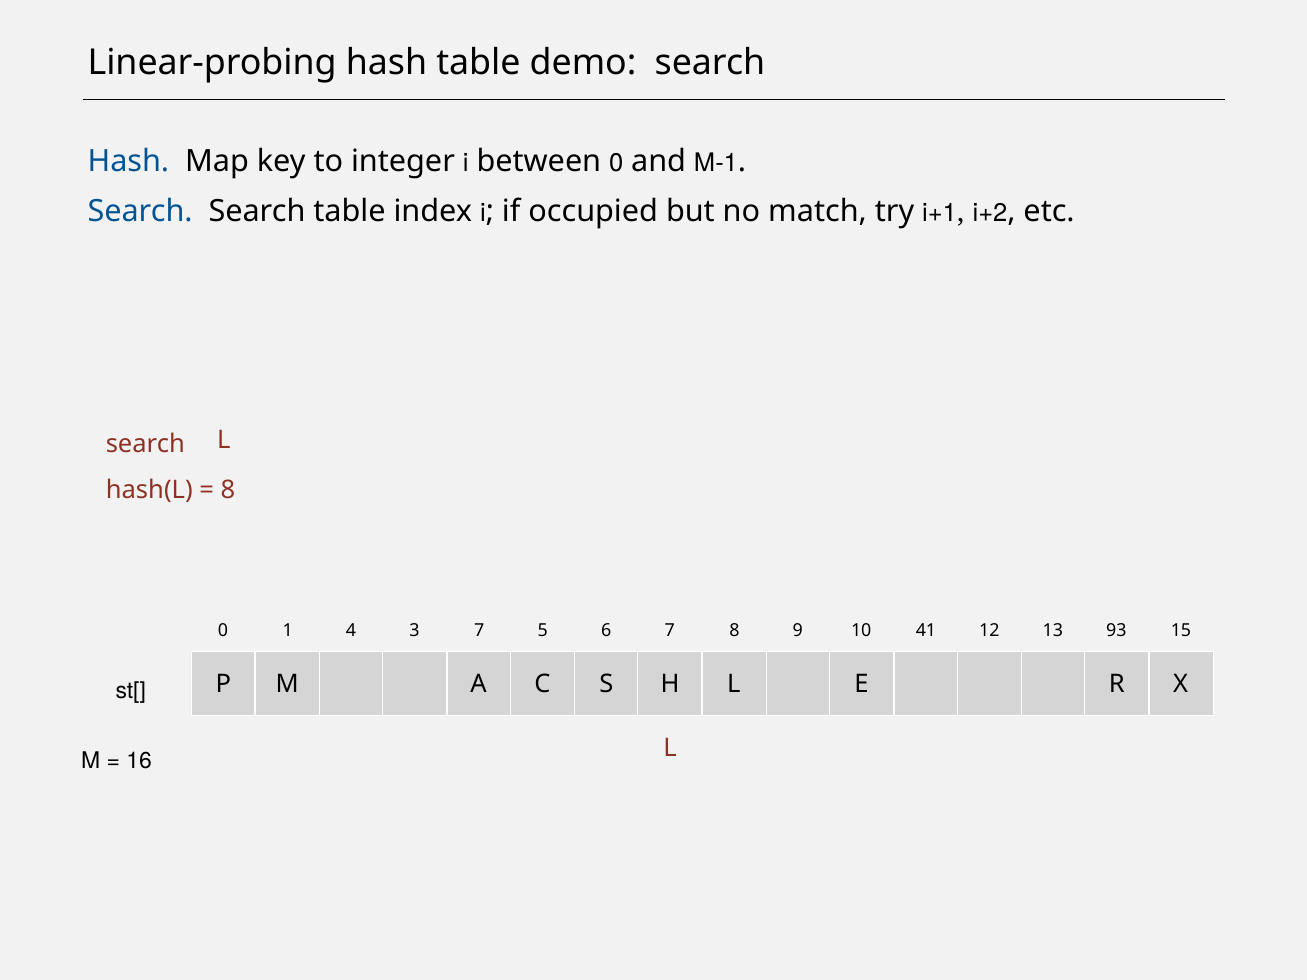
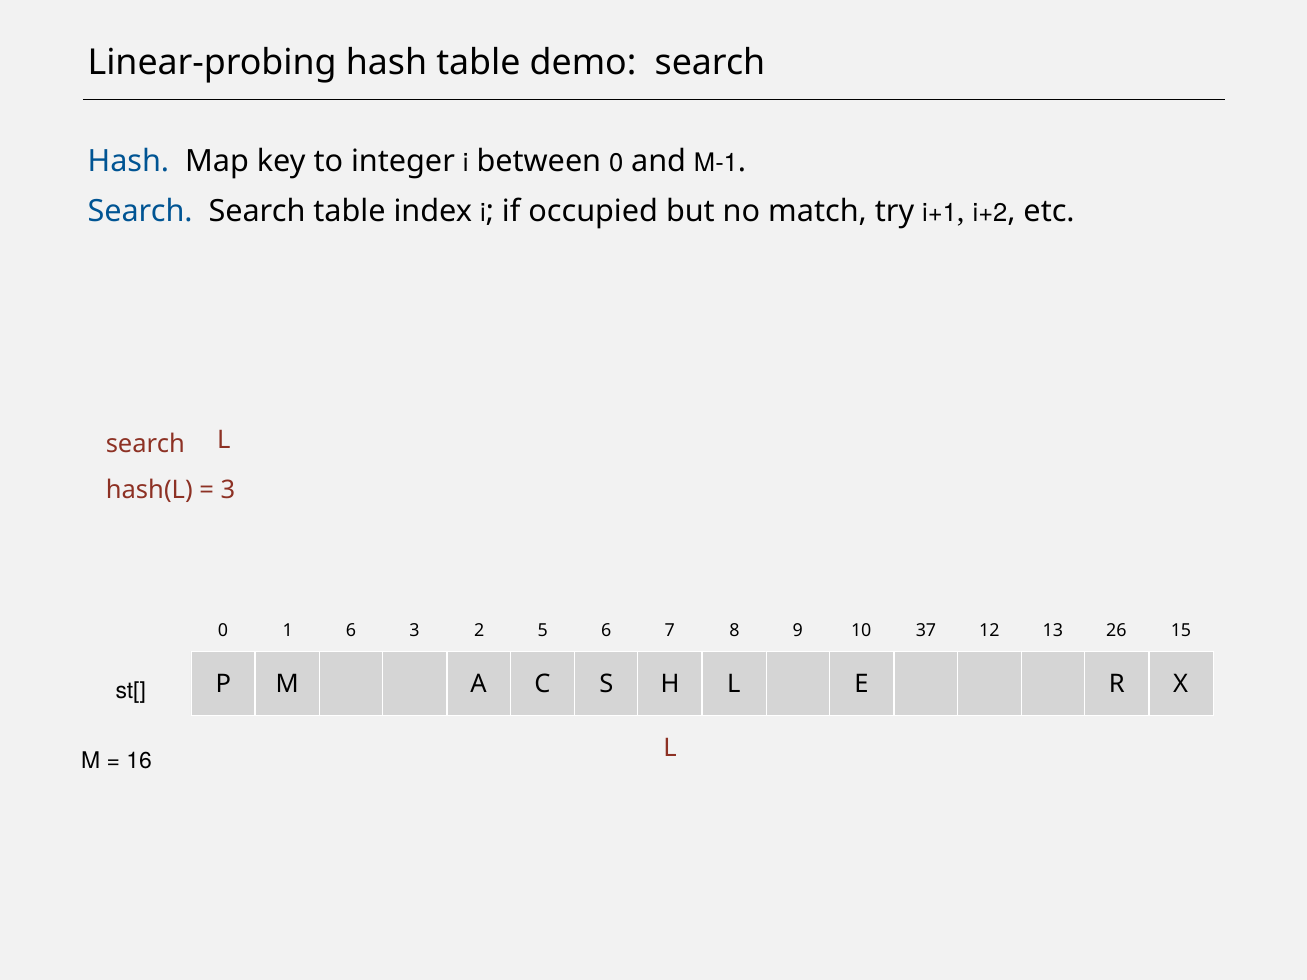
8: 8 -> 3 (228, 491)
1 4: 4 -> 6 (351, 631)
3 7: 7 -> 2 (479, 631)
41: 41 -> 37 (926, 631)
93: 93 -> 26 (1116, 631)
